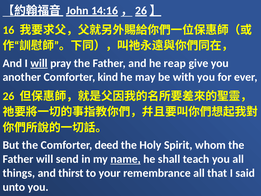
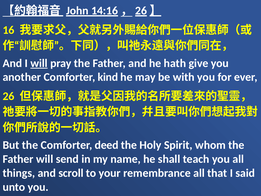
reap: reap -> hath (175, 63)
name underline: present -> none (126, 159)
thirst: thirst -> scroll (71, 173)
